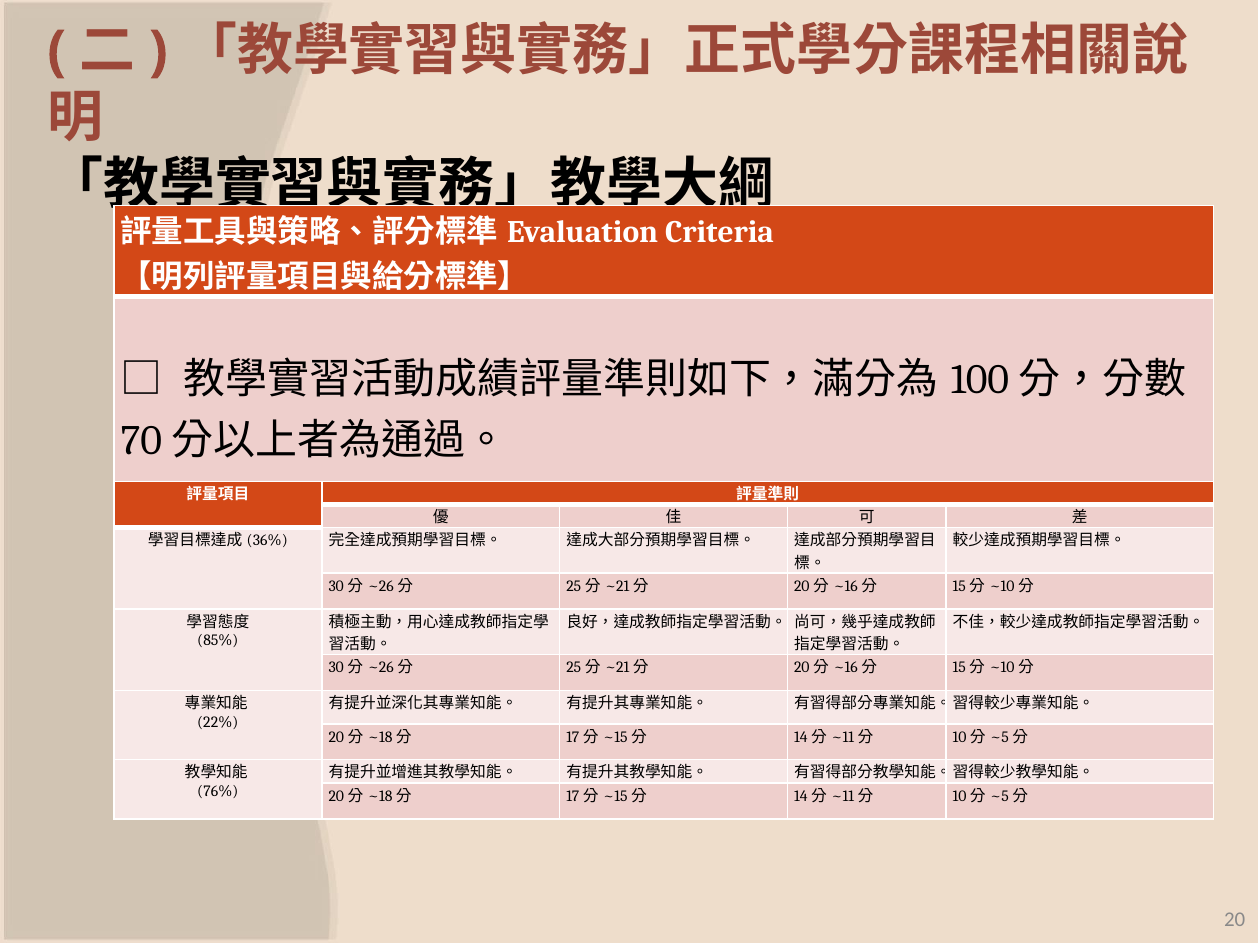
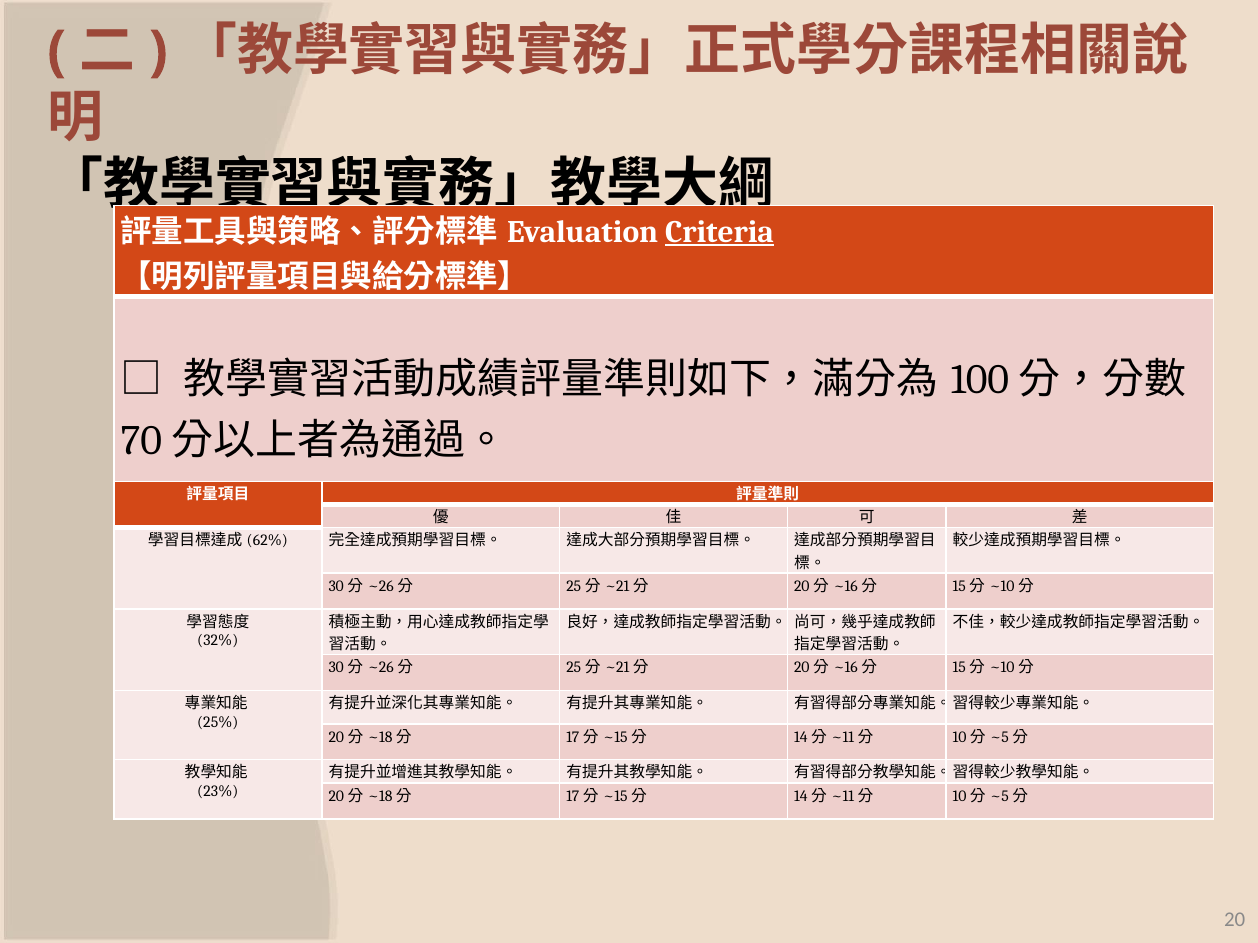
Criteria underline: none -> present (720, 232)
36%: 36% -> 62% (267, 541)
85%: 85% -> 32% (218, 641)
22%: 22% -> 25% (218, 723)
76%: 76% -> 23% (218, 792)
